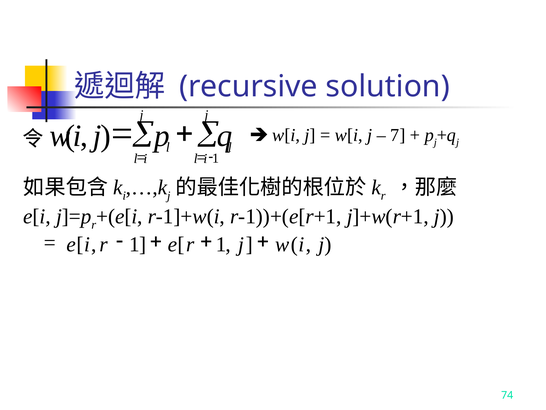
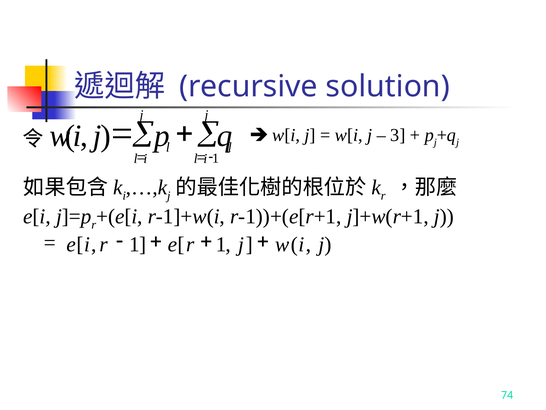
7: 7 -> 3 (398, 135)
